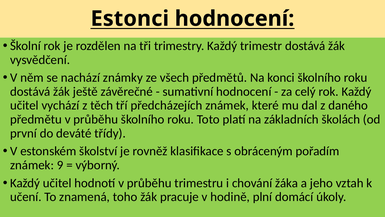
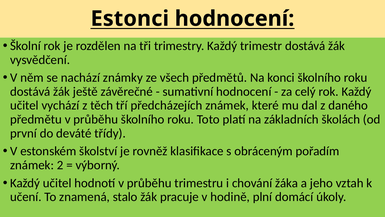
9: 9 -> 2 (60, 165)
toho: toho -> stalo (125, 197)
